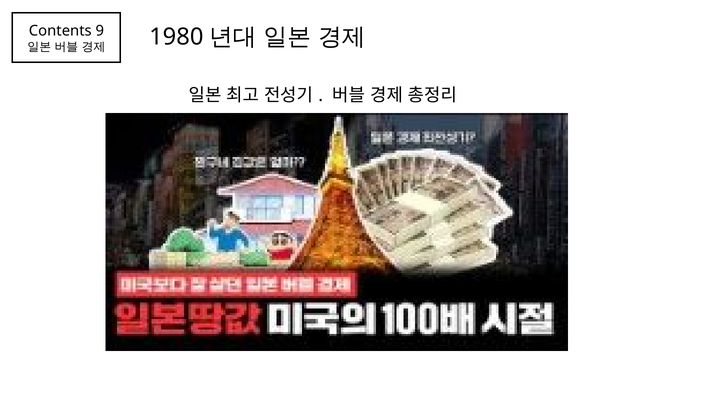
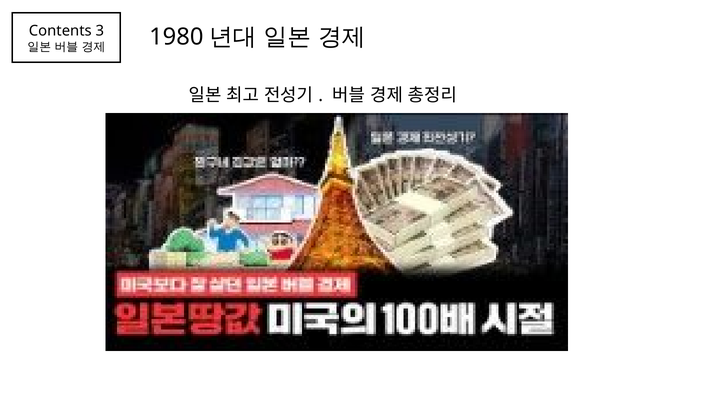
9: 9 -> 3 (100, 31)
